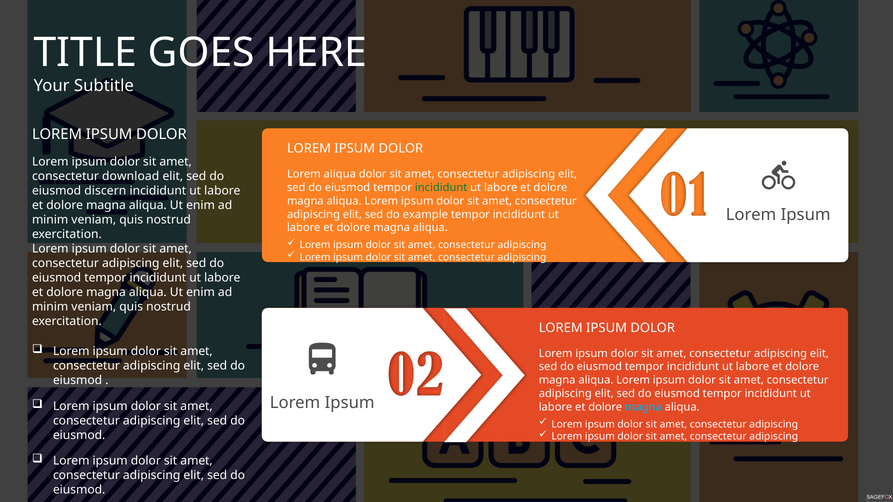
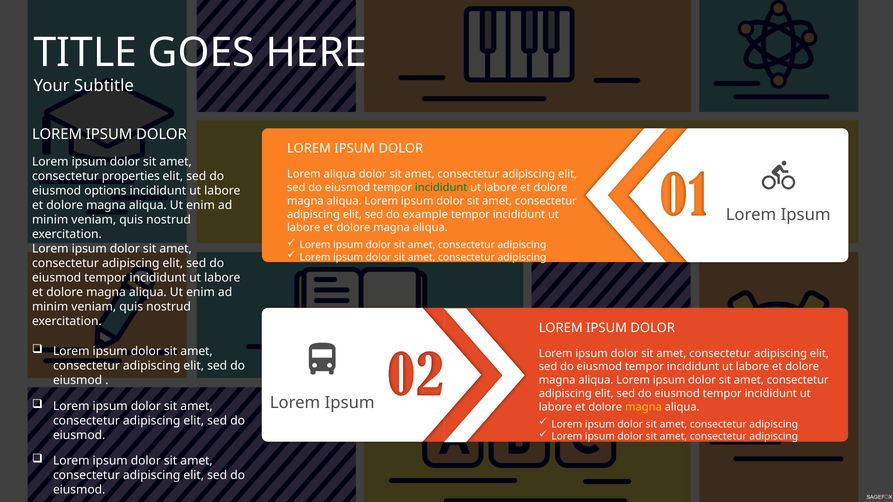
download: download -> properties (131, 176)
discern: discern -> options (105, 191)
magna colour: light blue -> yellow (643, 407)
